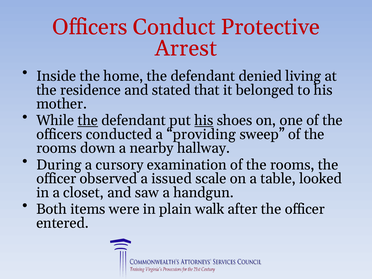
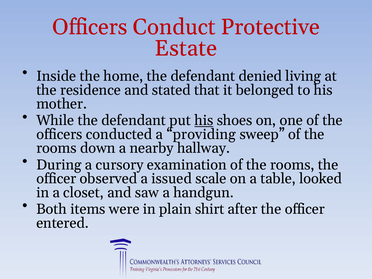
Arrest: Arrest -> Estate (186, 48)
the underline: present -> none (88, 120)
walk: walk -> shirt (210, 209)
